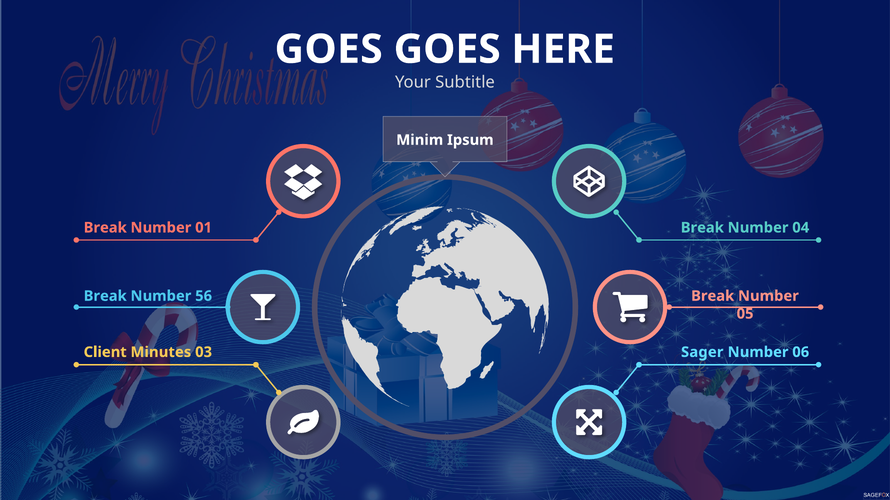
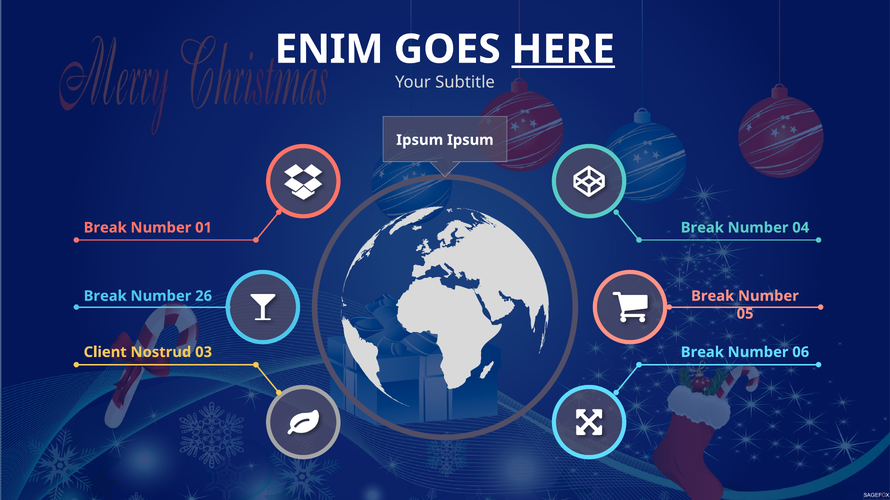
GOES: GOES -> ENIM (329, 49)
HERE underline: none -> present (563, 49)
Minim: Minim -> Ipsum (420, 140)
56: 56 -> 26 (204, 296)
Minutes: Minutes -> Nostrud (161, 353)
Sager: Sager -> Break (702, 353)
